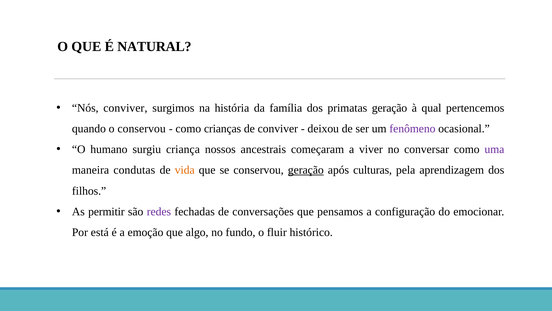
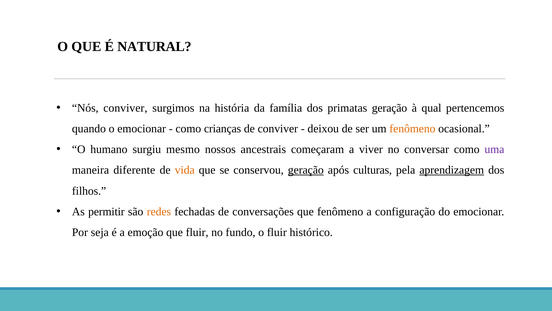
o conservou: conservou -> emocionar (142, 128)
fenômeno colour: purple -> orange (412, 128)
criança: criança -> mesmo (183, 149)
condutas: condutas -> diferente (134, 170)
aprendizagem underline: none -> present (452, 170)
redes colour: purple -> orange (159, 211)
que pensamos: pensamos -> fenômeno (340, 211)
está: está -> seja (100, 232)
que algo: algo -> fluir (197, 232)
